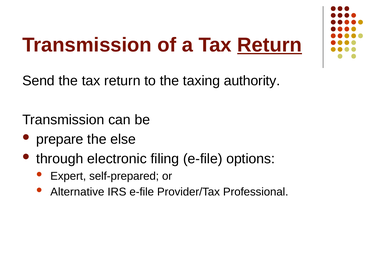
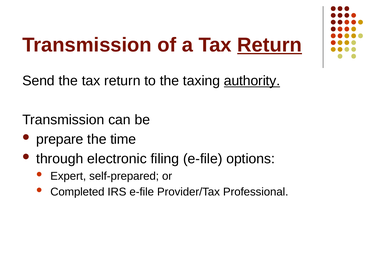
authority underline: none -> present (252, 81)
else: else -> time (123, 139)
Alternative: Alternative -> Completed (77, 192)
